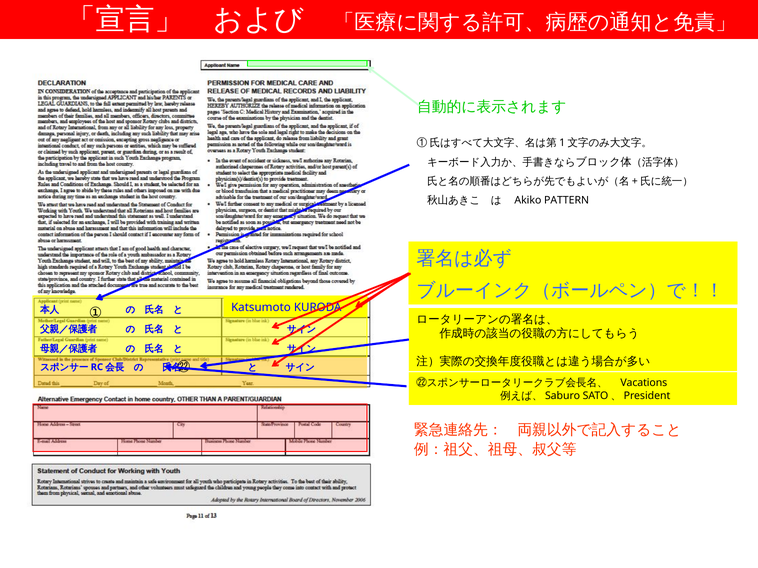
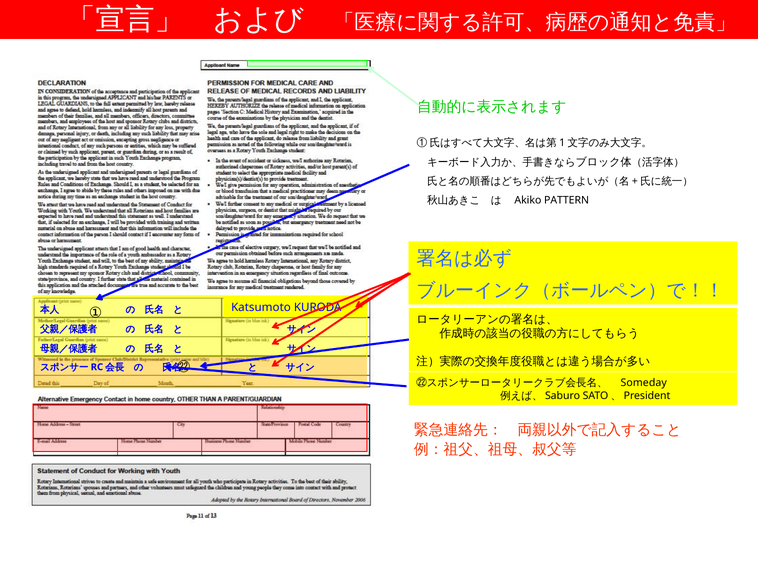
Vacations: Vacations -> Someday (644, 383)
